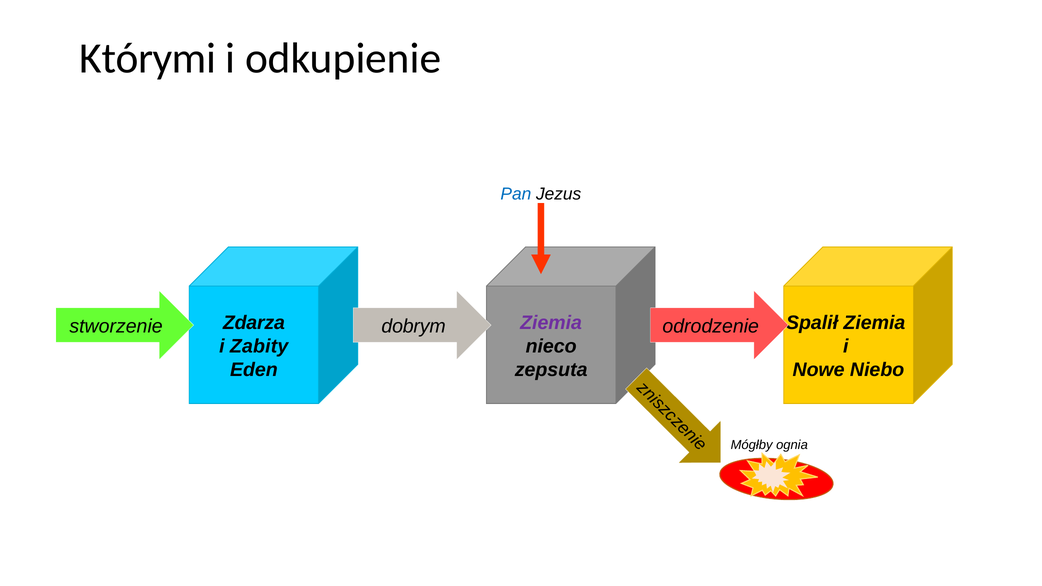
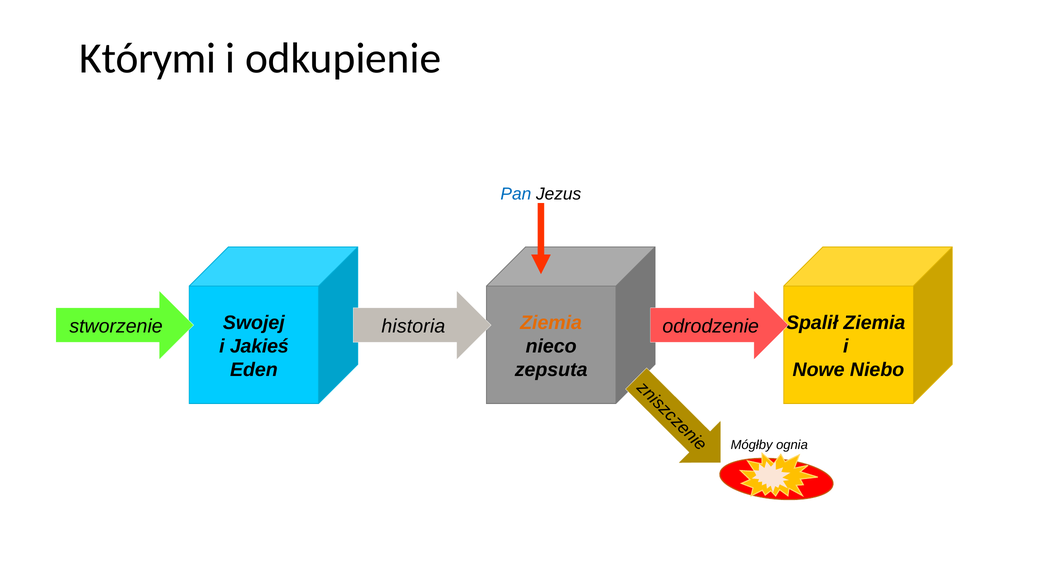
Zdarza: Zdarza -> Swojej (254, 323)
Ziemia colour: purple -> orange (551, 323)
dobrym: dobrym -> historia (413, 327)
Zabity: Zabity -> Jakieś (259, 346)
